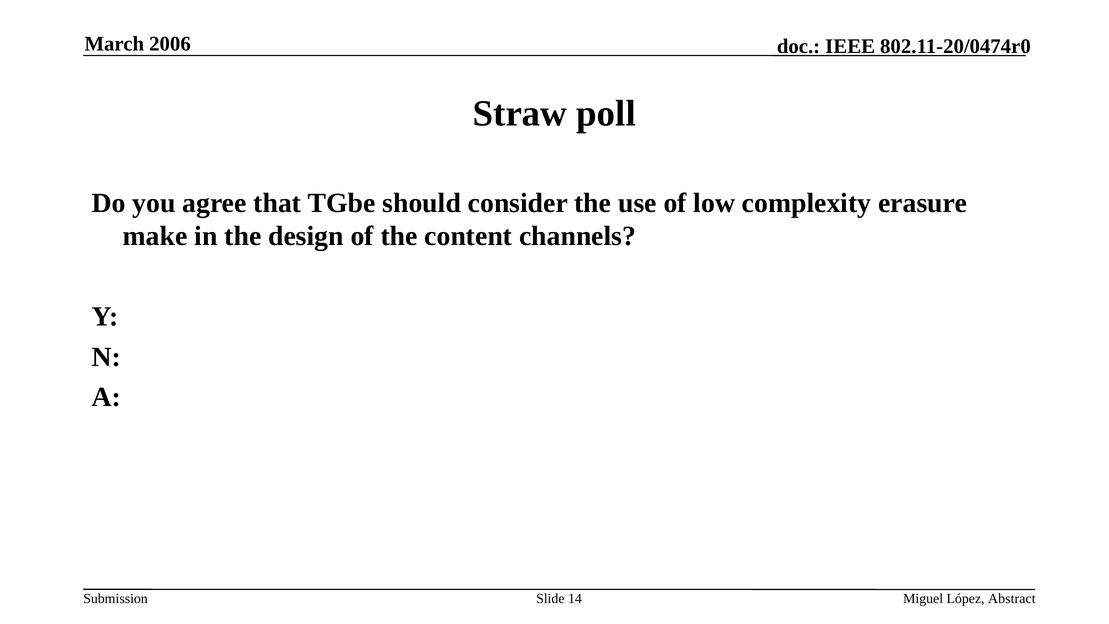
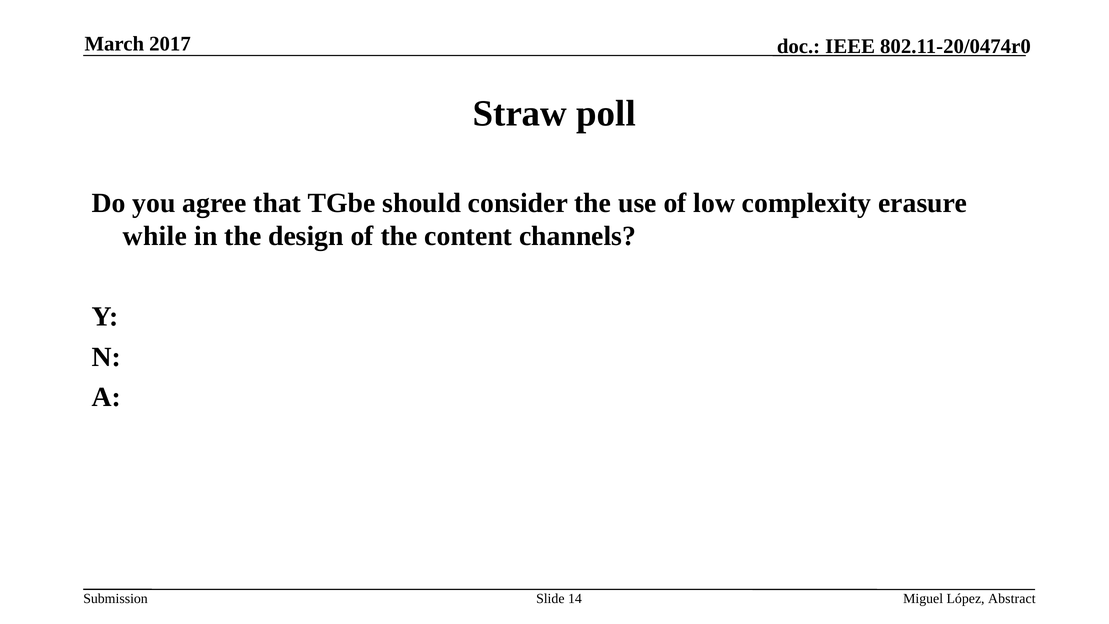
2006: 2006 -> 2017 (170, 44)
make: make -> while (155, 236)
